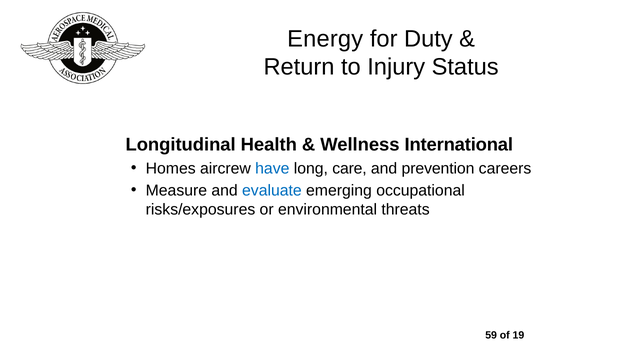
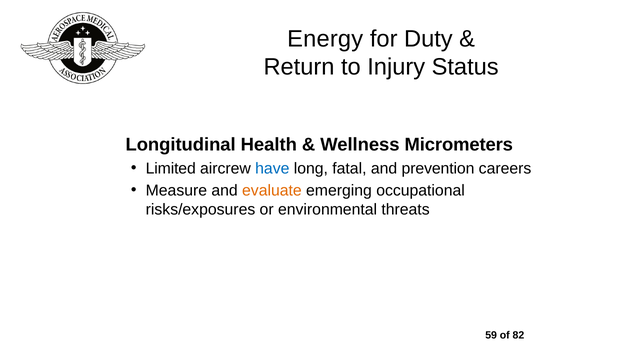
International: International -> Micrometers (459, 145)
Homes: Homes -> Limited (171, 168)
care: care -> fatal (349, 168)
evaluate colour: blue -> orange (272, 190)
19: 19 -> 82 (518, 335)
